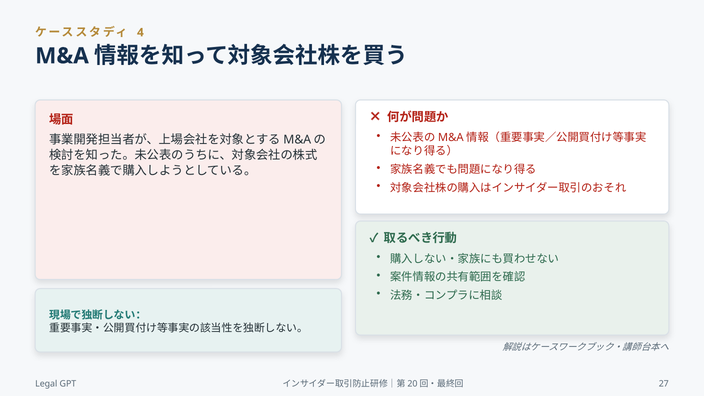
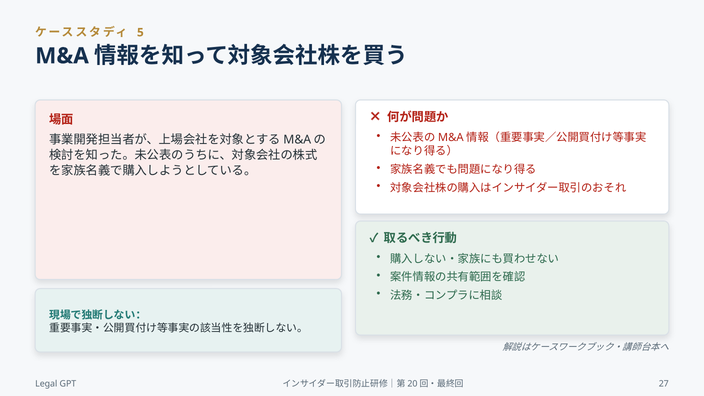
4: 4 -> 5 (140, 32)
